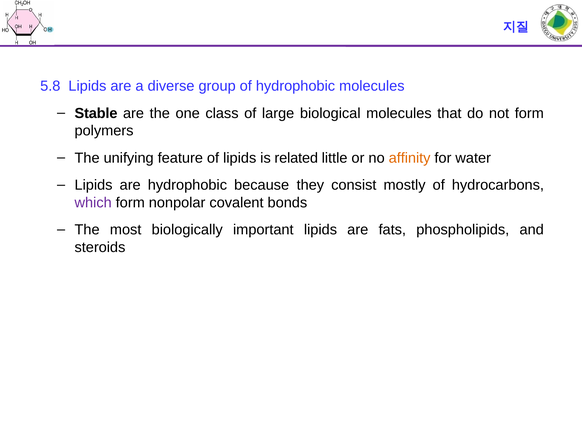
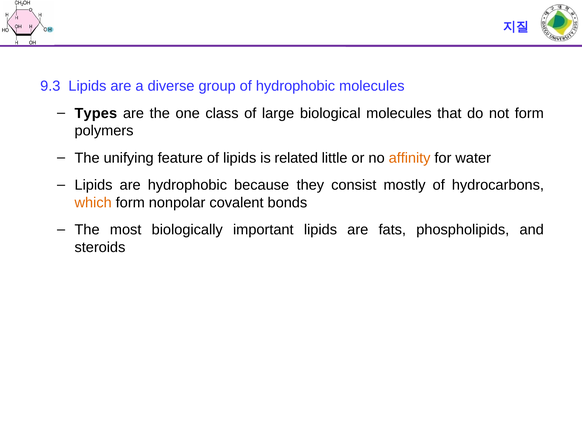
5.8: 5.8 -> 9.3 (50, 86)
Stable: Stable -> Types (96, 113)
which colour: purple -> orange (93, 202)
